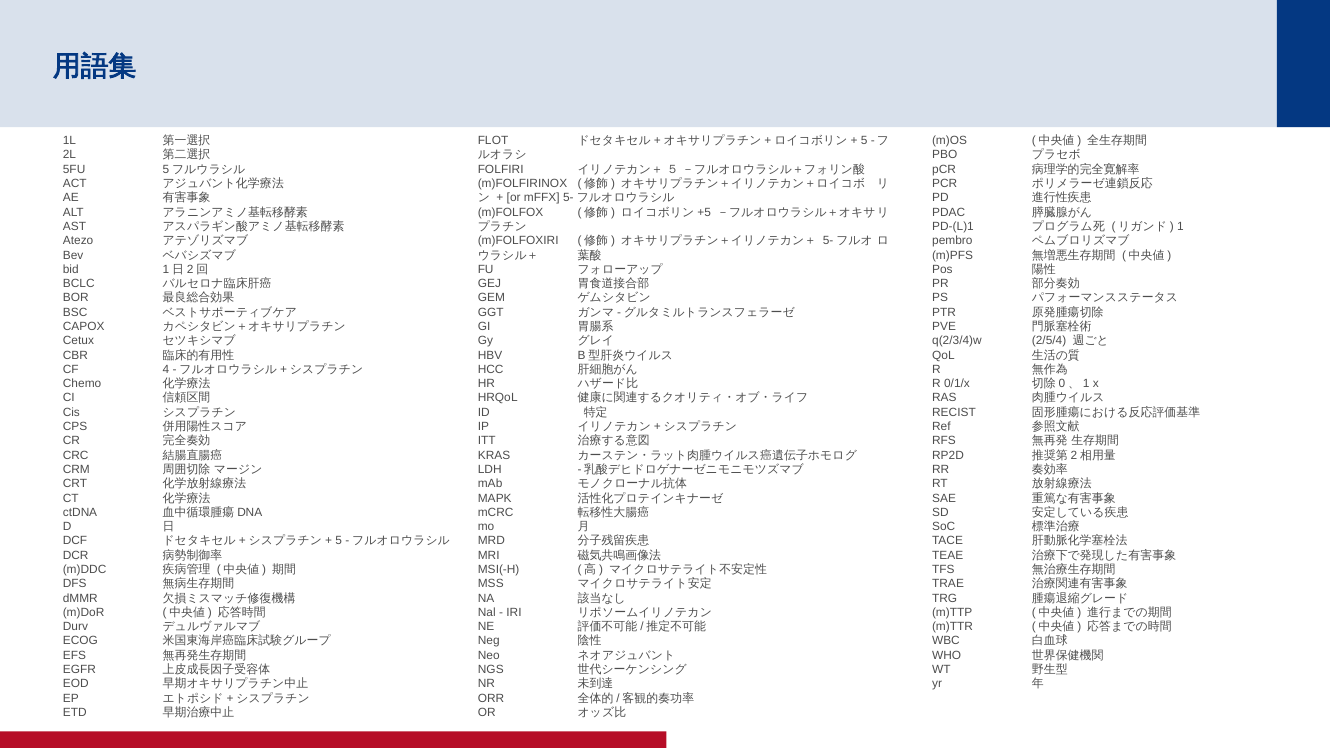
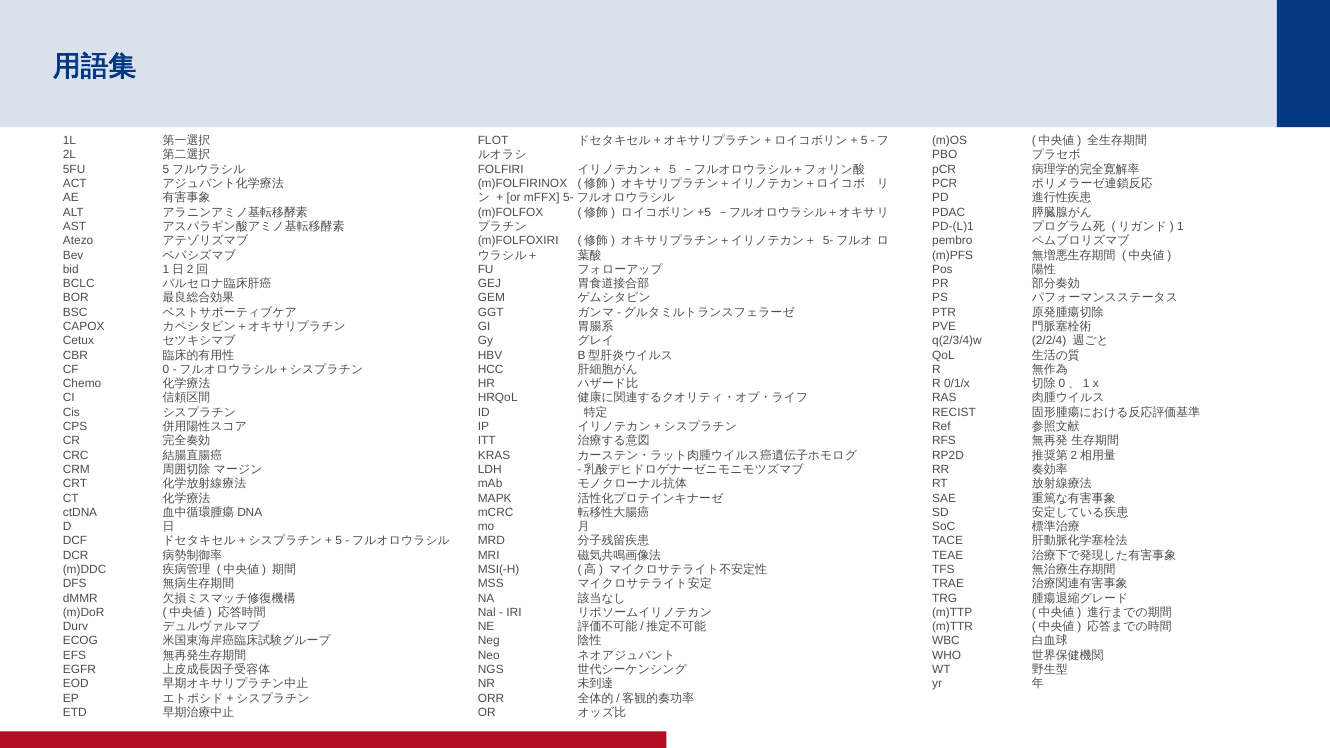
2/5/4: 2/5/4 -> 2/2/4 (1049, 341)
4: 4 -> 0 (166, 370)
